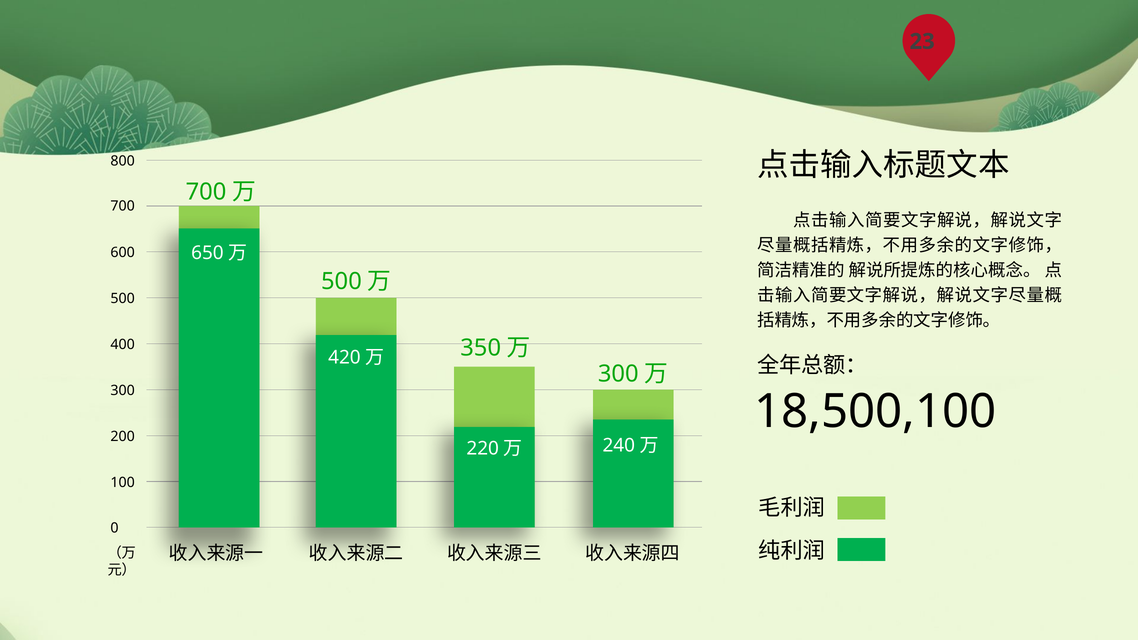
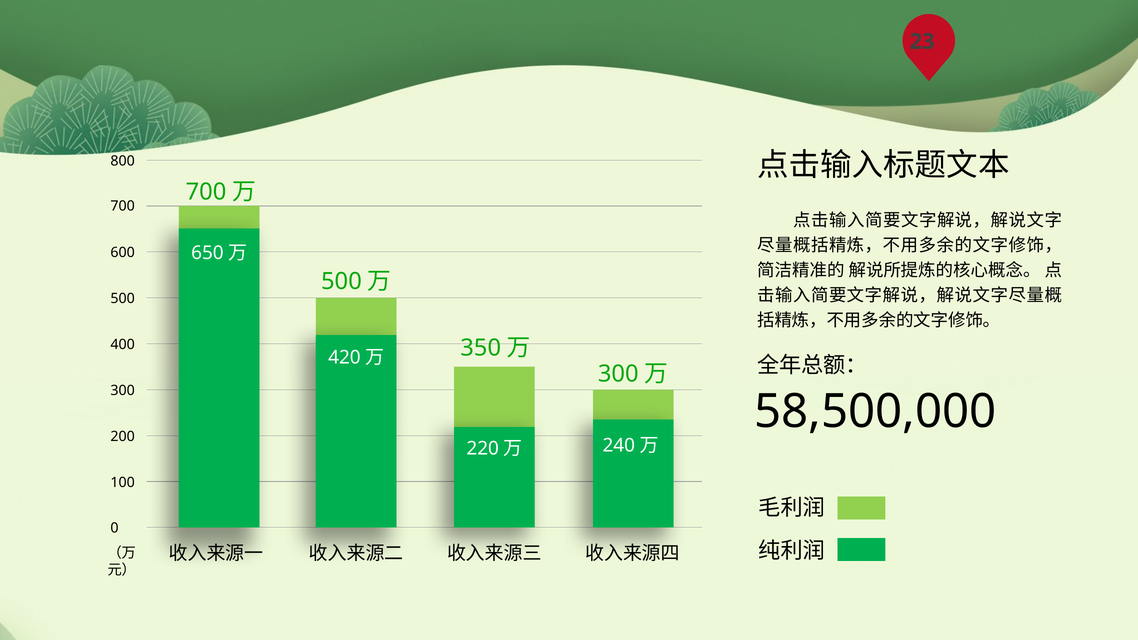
18,500,100: 18,500,100 -> 58,500,000 (875, 412)
